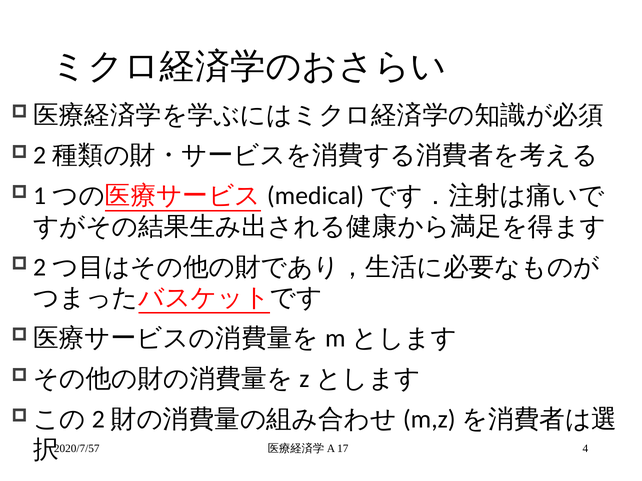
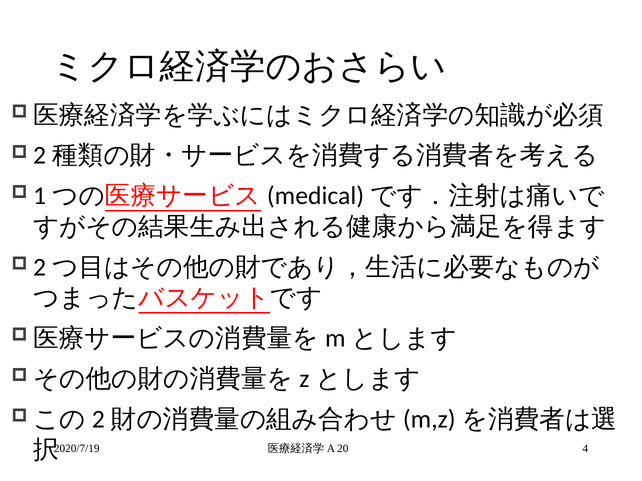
2020/7/57: 2020/7/57 -> 2020/7/19 (77, 449)
17: 17 -> 20 (343, 449)
